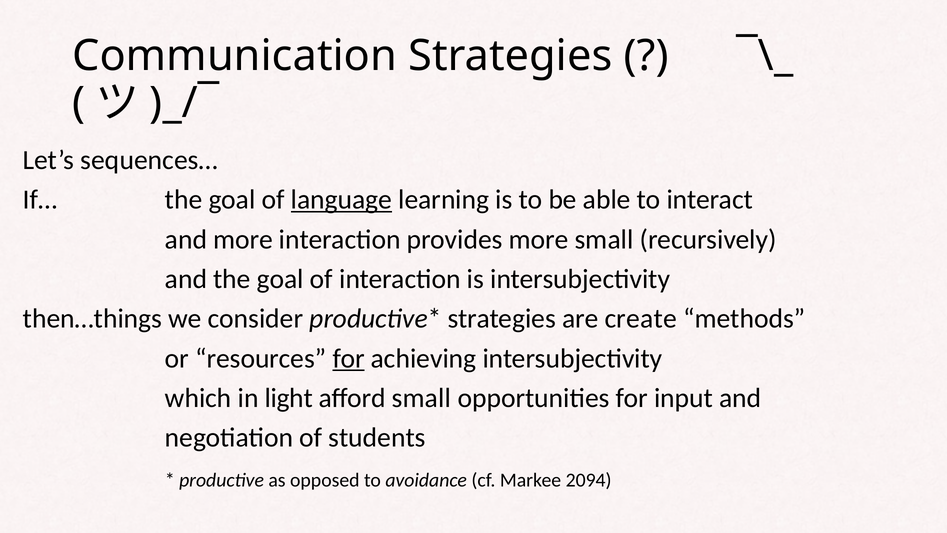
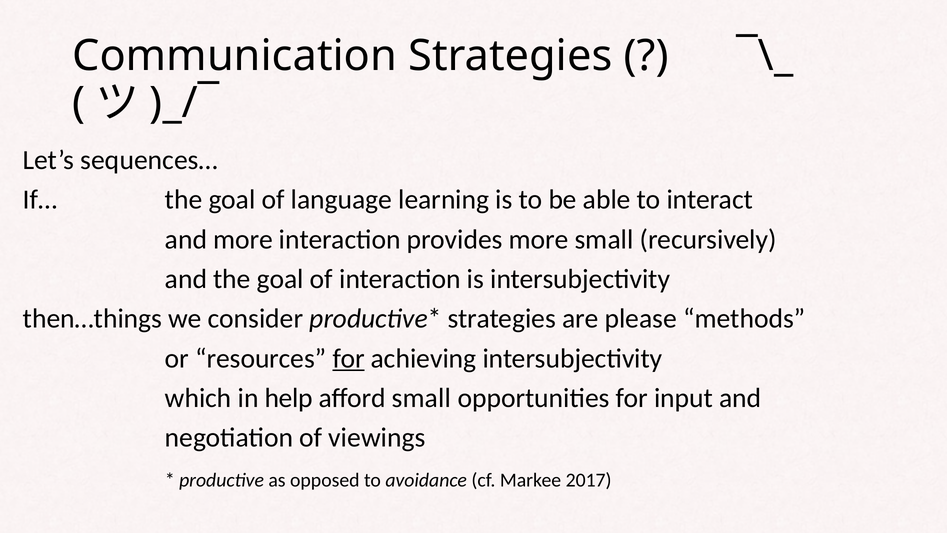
language underline: present -> none (341, 200)
create: create -> please (641, 319)
light: light -> help (289, 398)
students: students -> viewings (377, 438)
2094: 2094 -> 2017 (589, 480)
